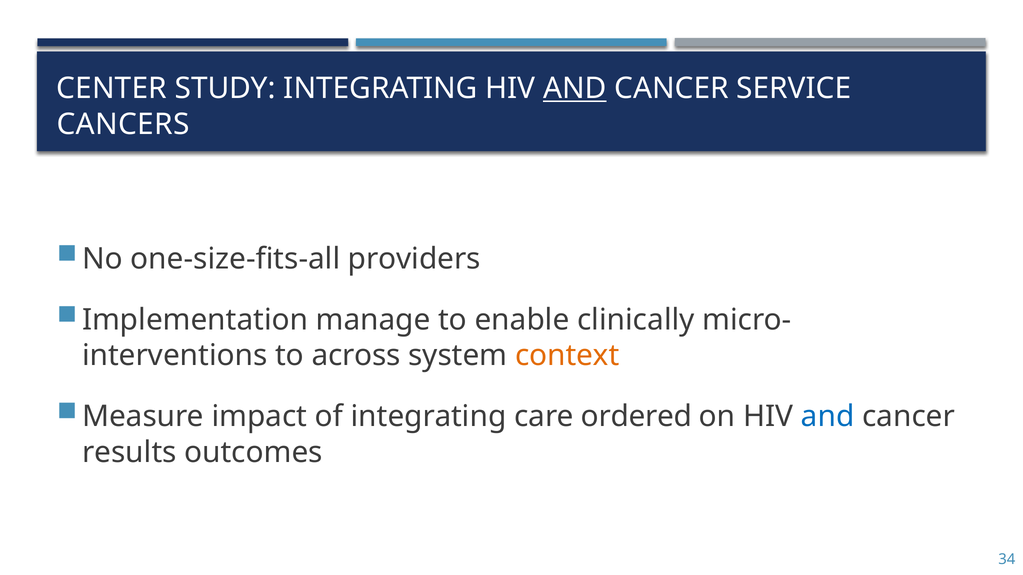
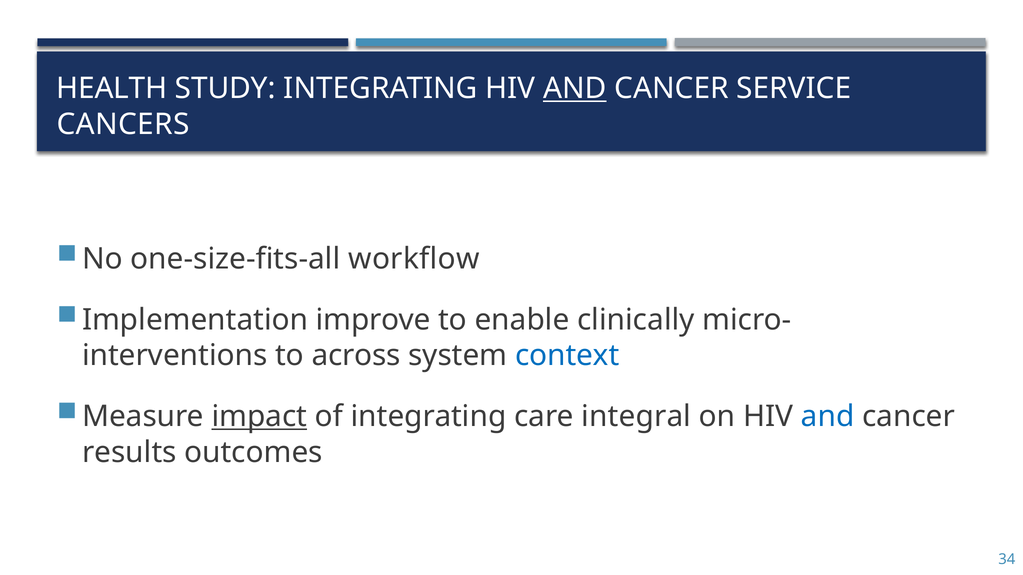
CENTER: CENTER -> HEALTH (112, 88)
providers: providers -> workflow (414, 259)
manage: manage -> improve (373, 320)
context colour: orange -> blue (567, 356)
impact underline: none -> present (259, 417)
ordered: ordered -> integral (636, 417)
